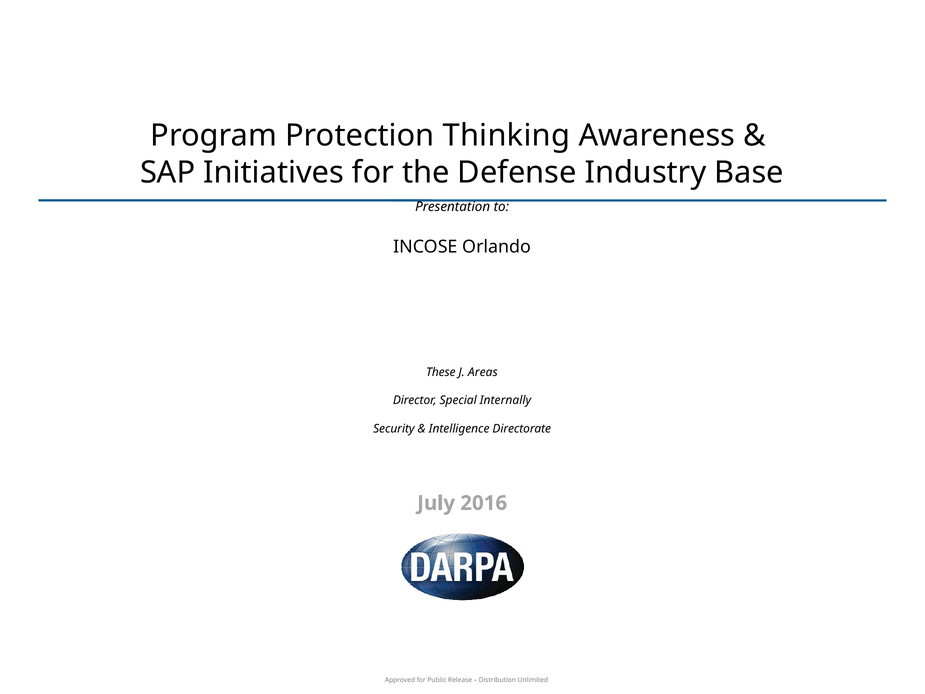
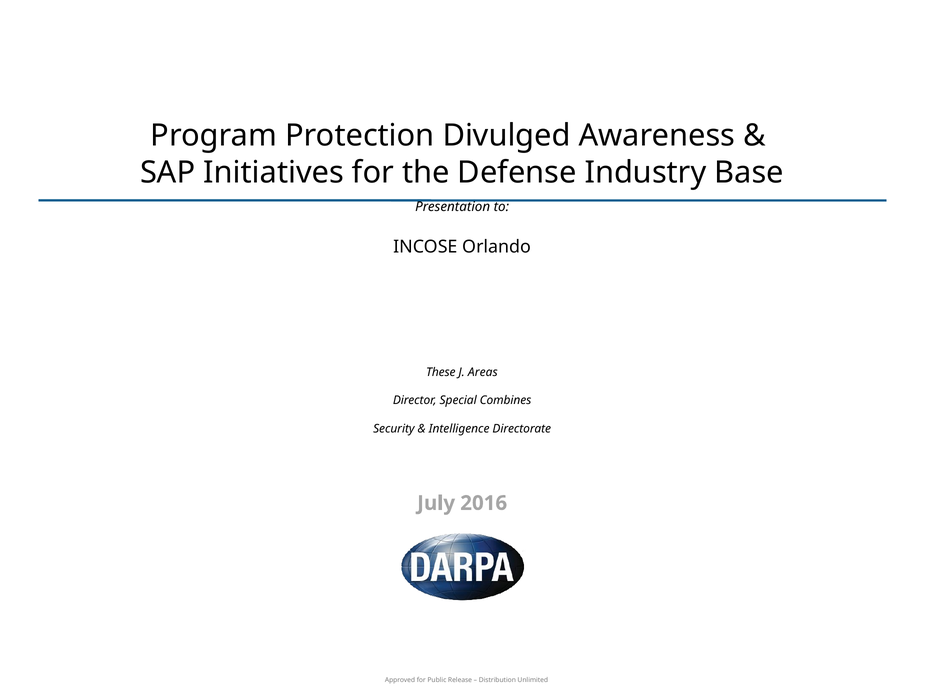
Thinking: Thinking -> Divulged (507, 136)
Internally: Internally -> Combines (505, 400)
